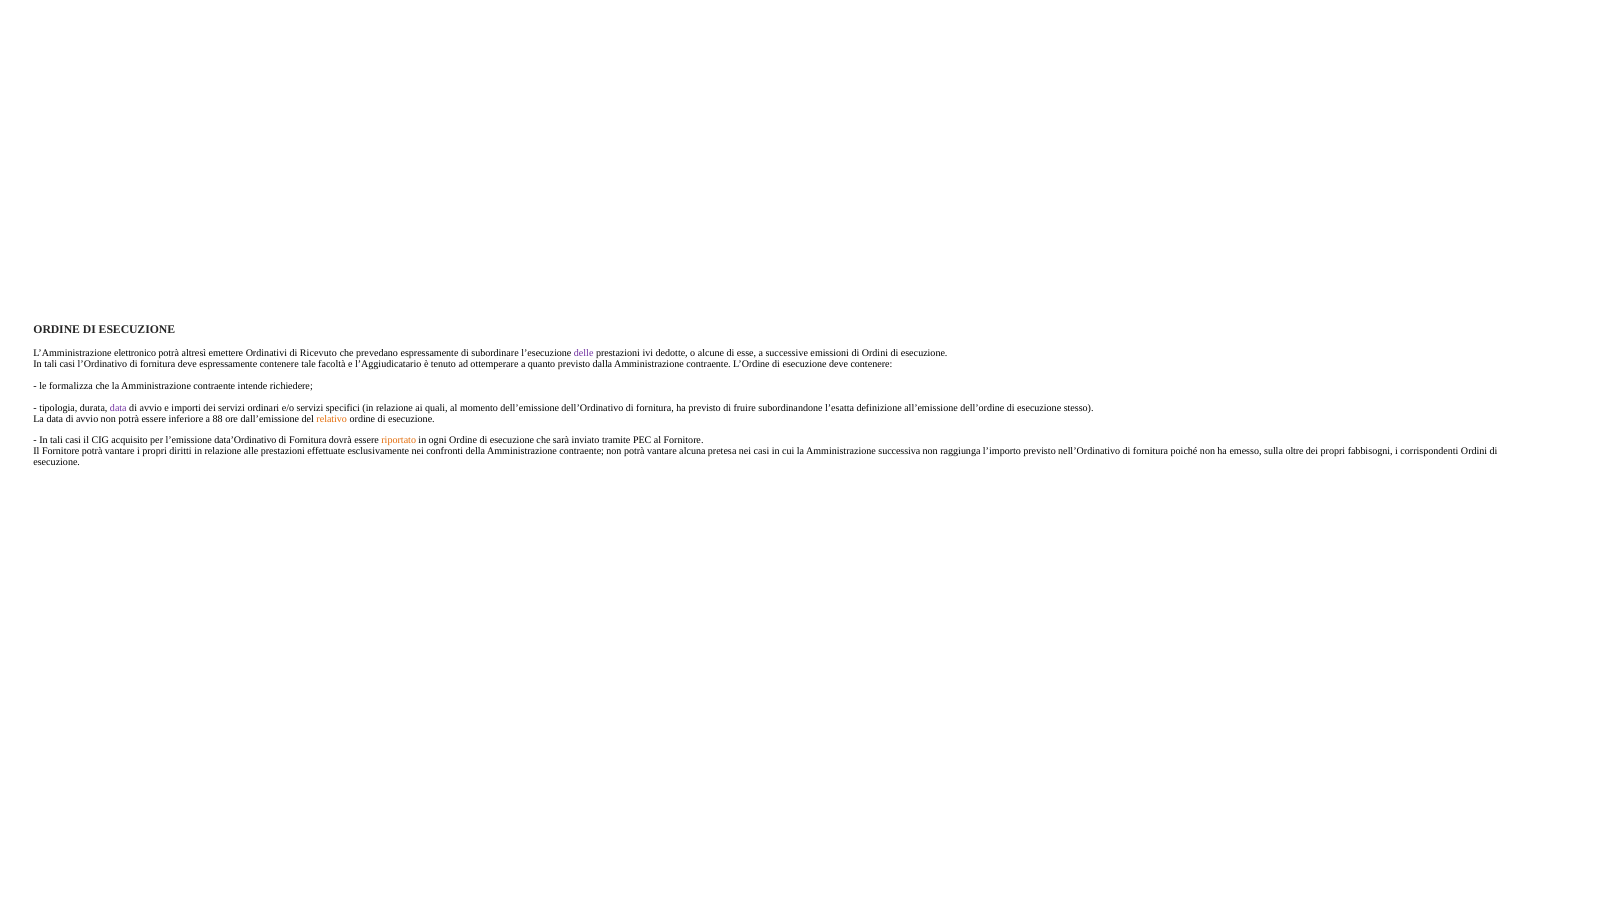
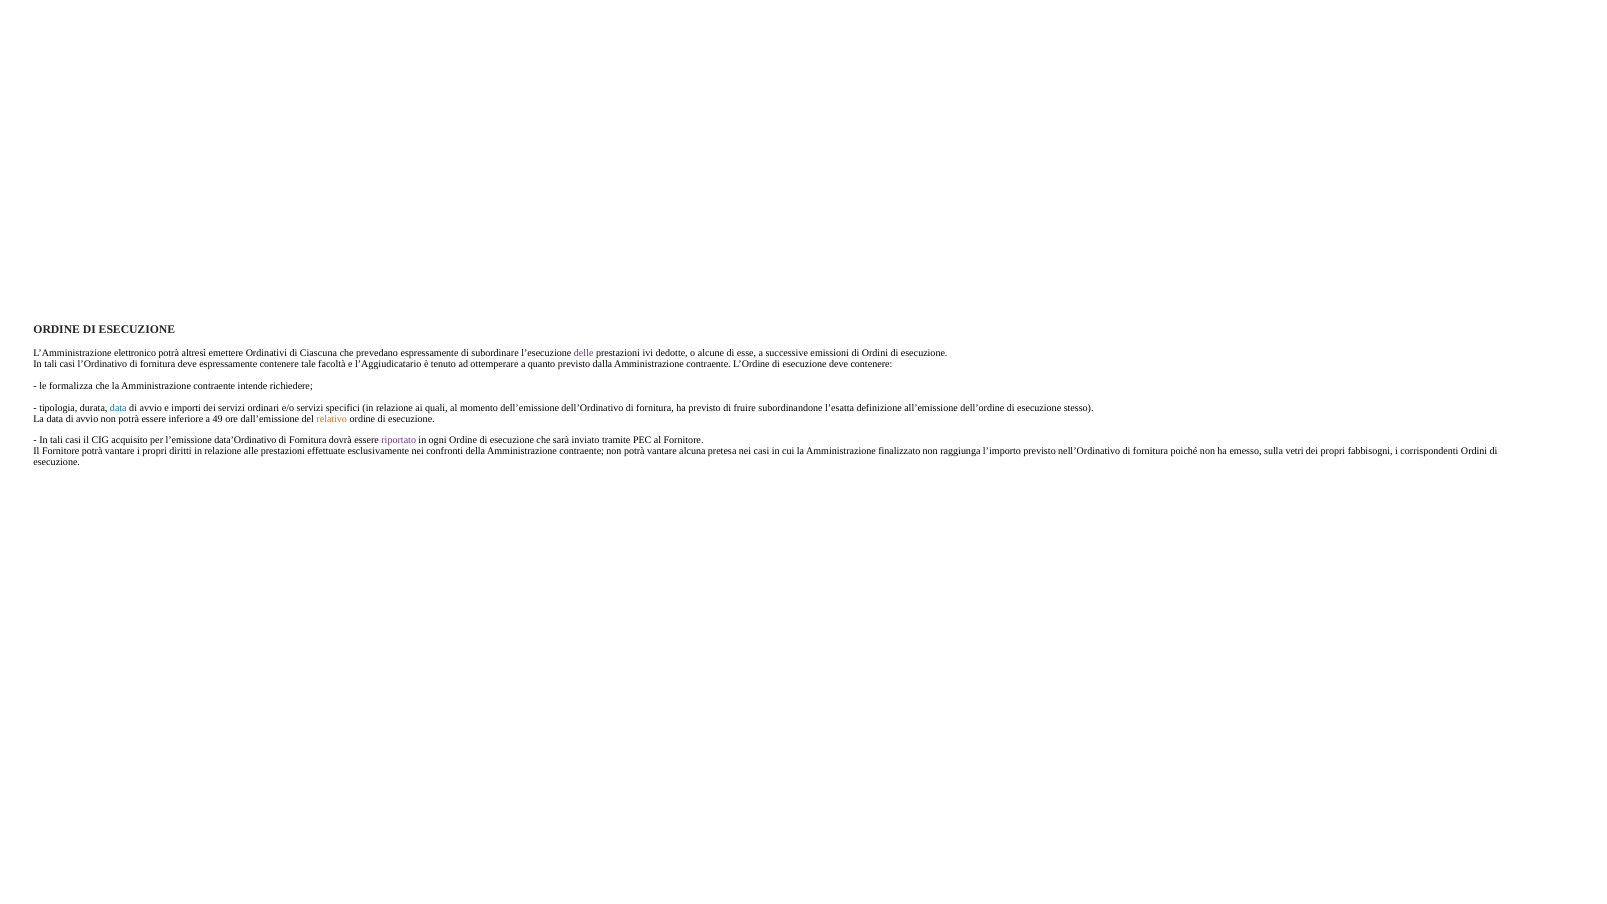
Ricevuto: Ricevuto -> Ciascuna (318, 354)
data colour: purple -> blue (118, 408)
88: 88 -> 49 (218, 419)
riportato colour: orange -> purple (399, 441)
successiva: successiva -> finalizzato (899, 451)
oltre: oltre -> vetri (1295, 451)
